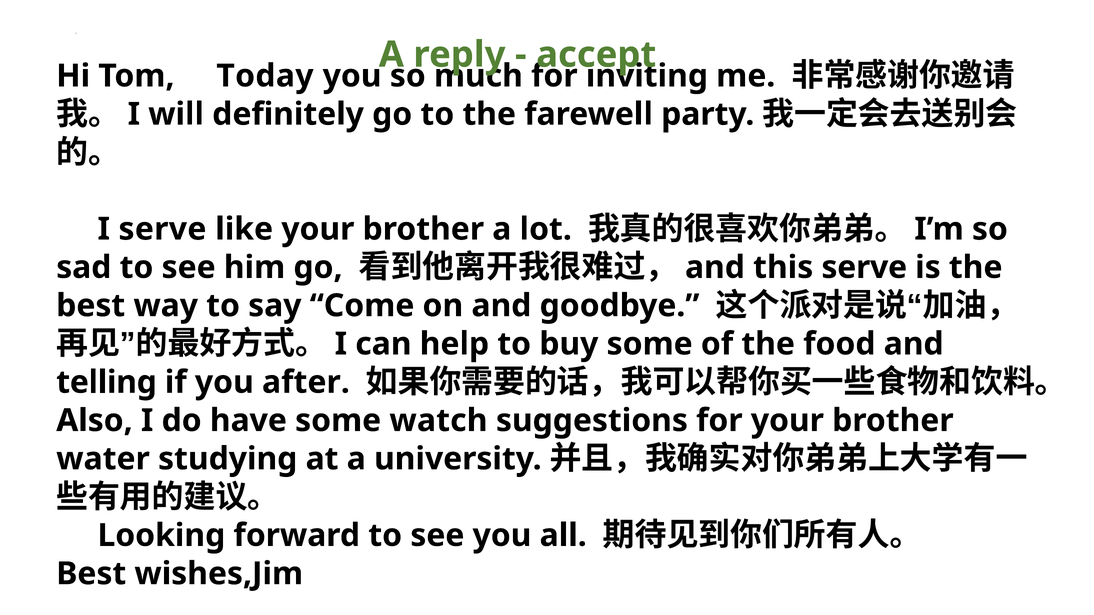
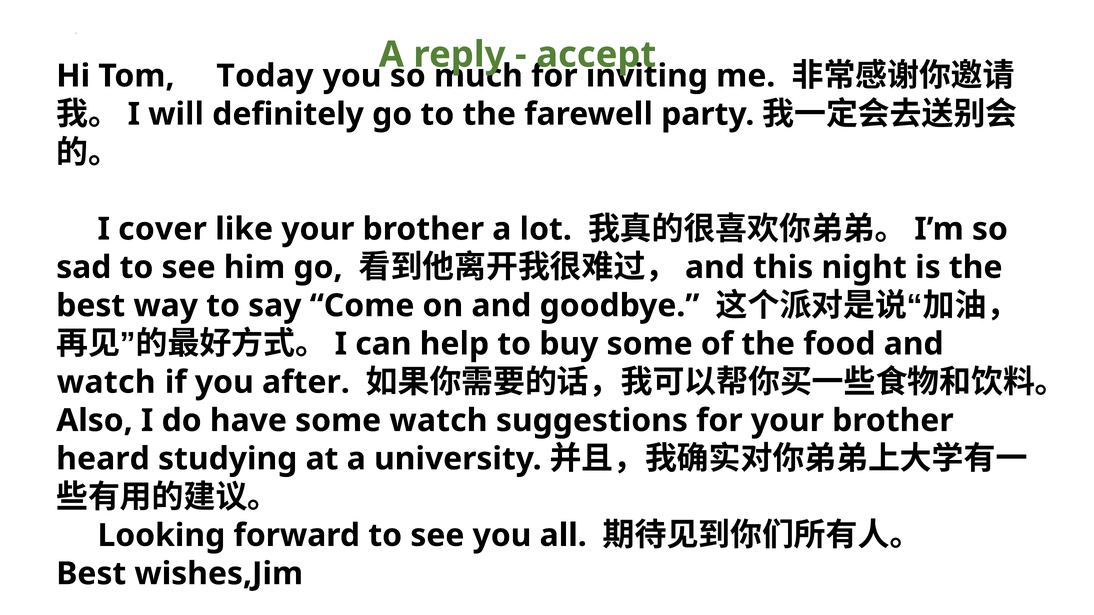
I serve: serve -> cover (163, 229)
this serve: serve -> night (864, 268)
telling: telling -> watch (106, 382)
water: water -> heard (103, 459)
